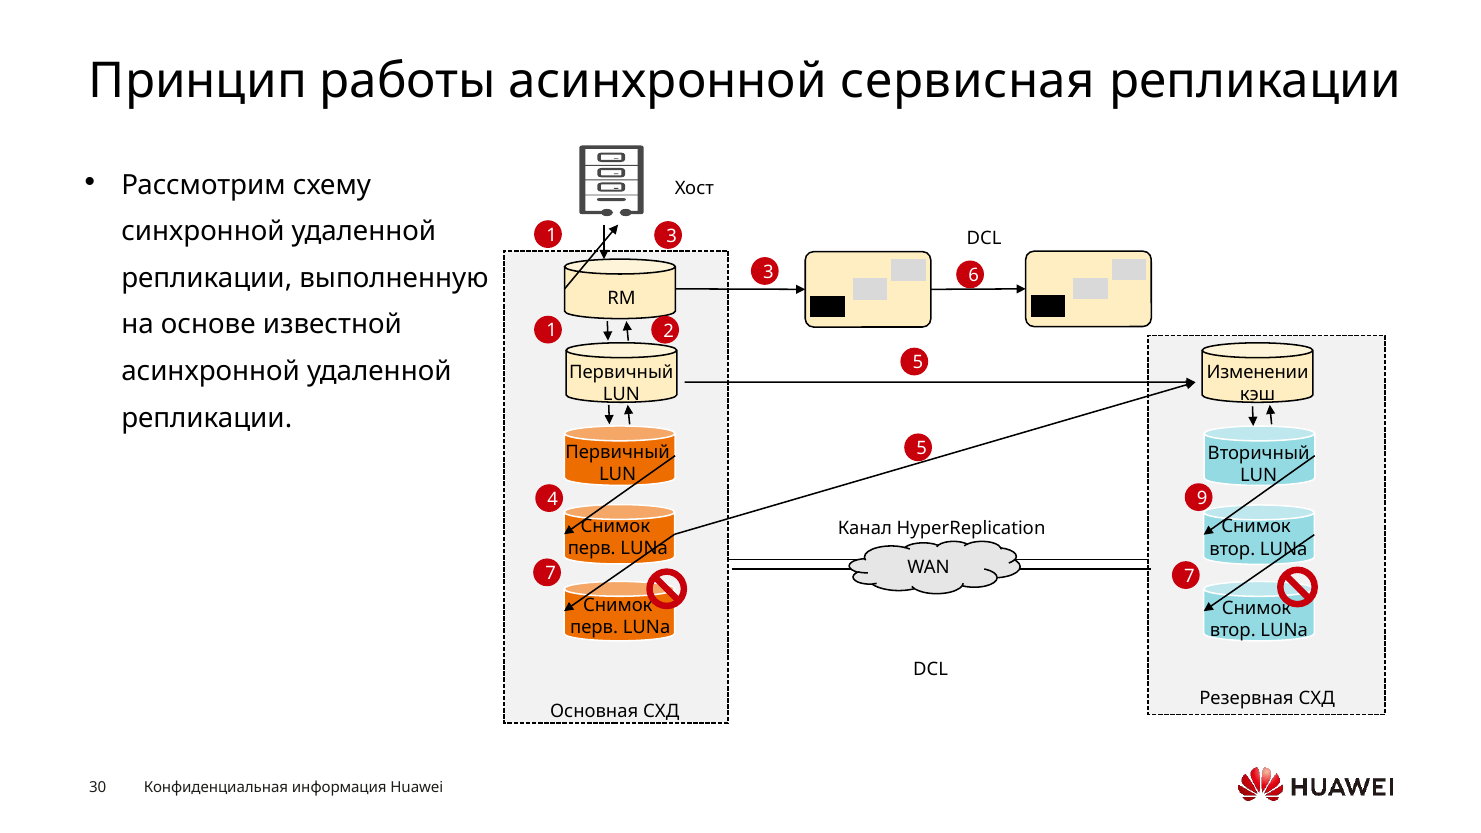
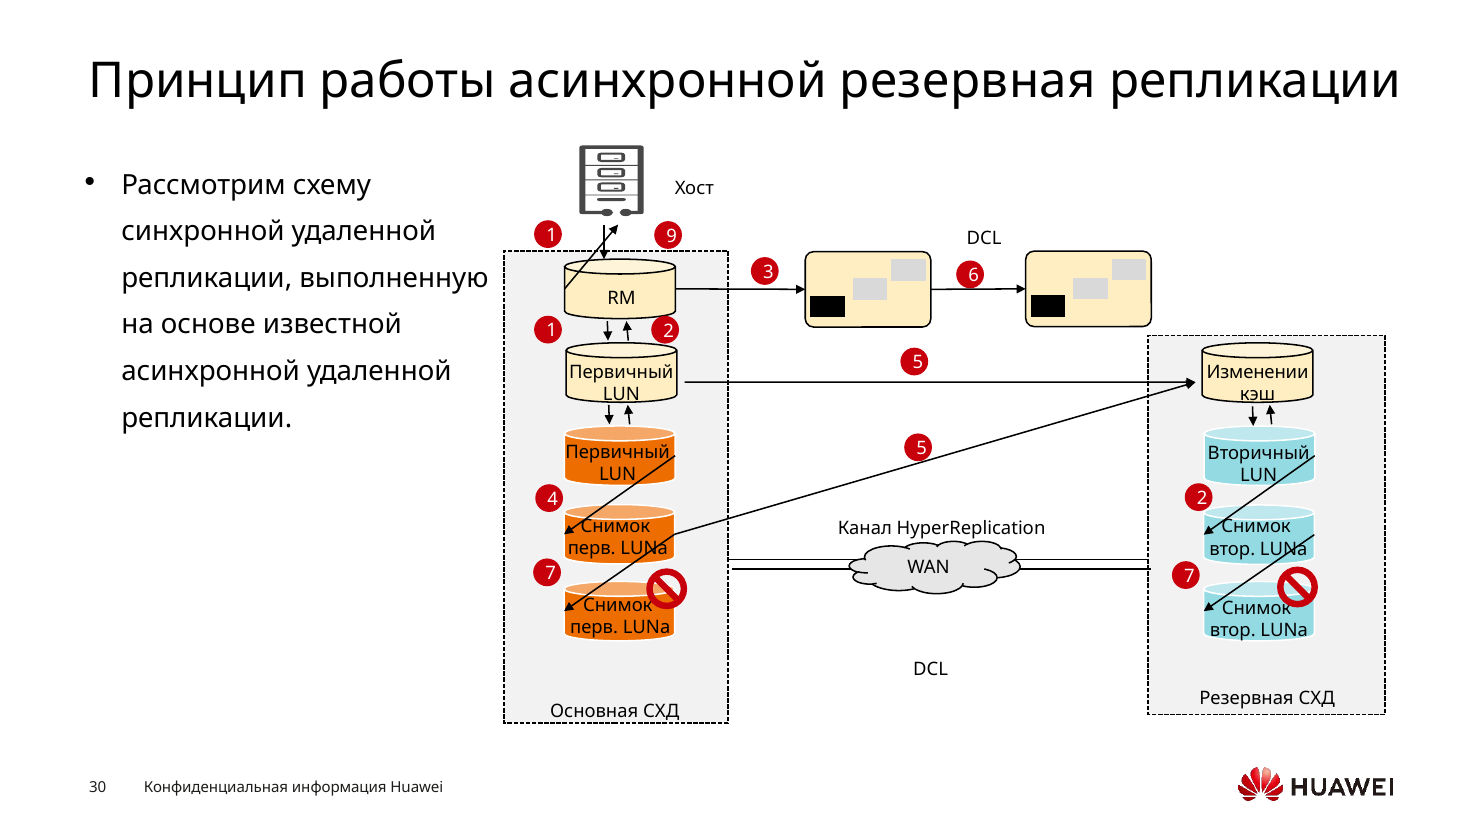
асинхронной сервисная: сервисная -> резервная (968, 81)
1 3: 3 -> 9 (672, 236)
4 9: 9 -> 2 (1202, 498)
